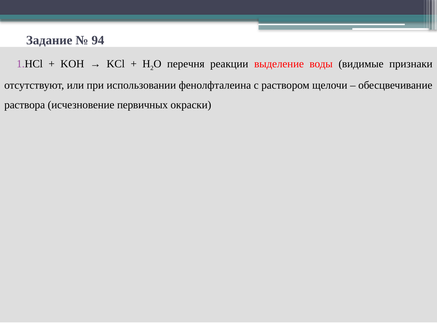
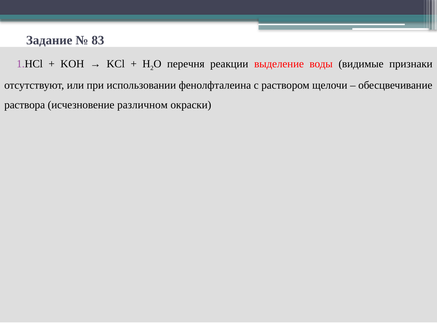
94: 94 -> 83 (98, 40)
первичных: первичных -> различном (142, 105)
